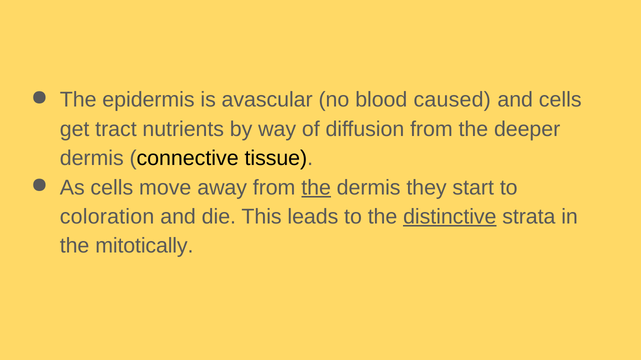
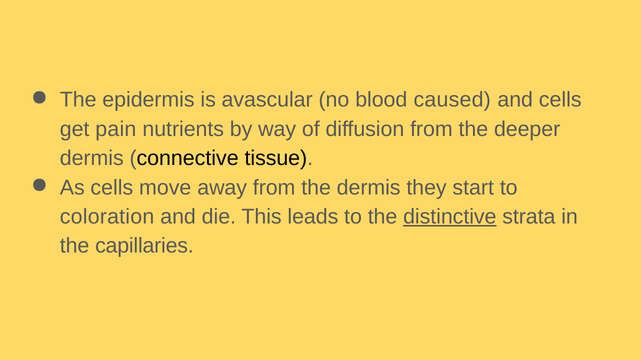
tract: tract -> pain (116, 129)
the underline: present -> none (316, 188)
mitotically: mitotically -> capillaries (144, 246)
